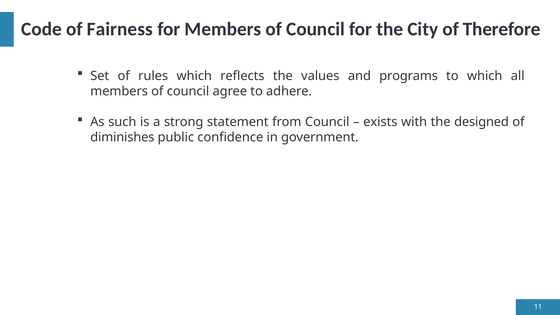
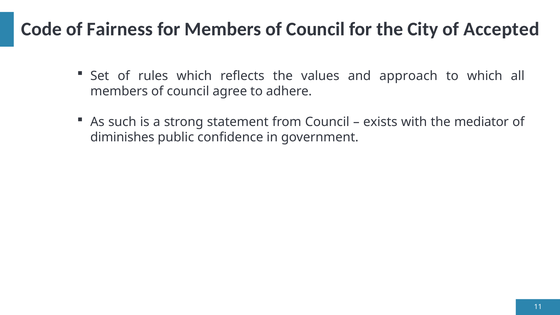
Therefore: Therefore -> Accepted (501, 29)
programs: programs -> approach (408, 76)
designed: designed -> mediator (481, 122)
